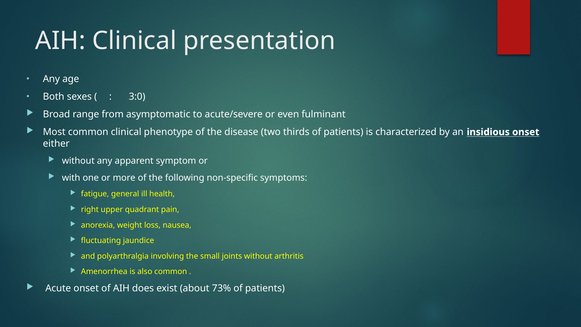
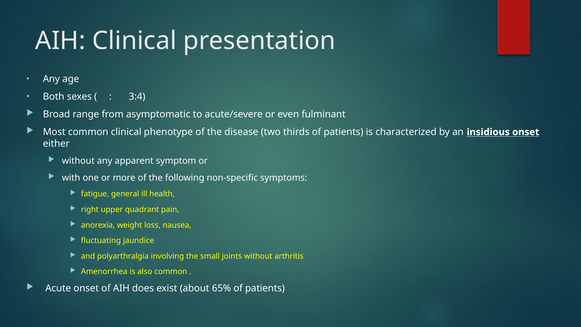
3:0: 3:0 -> 3:4 (137, 97)
73%: 73% -> 65% (221, 288)
